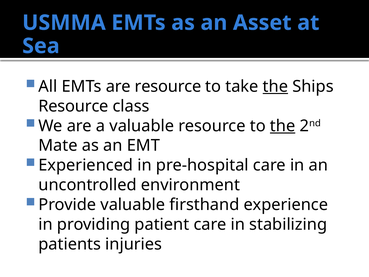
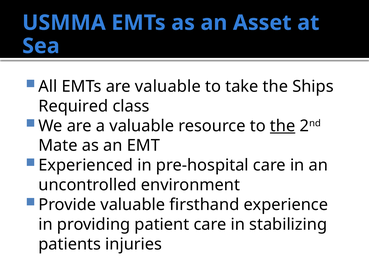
are resource: resource -> valuable (168, 86)
the underline: present -> none (275, 86)
Resource: Resource -> Required (73, 106)
